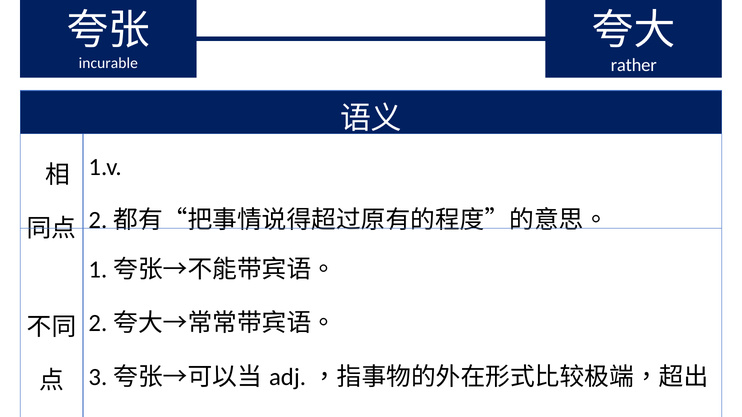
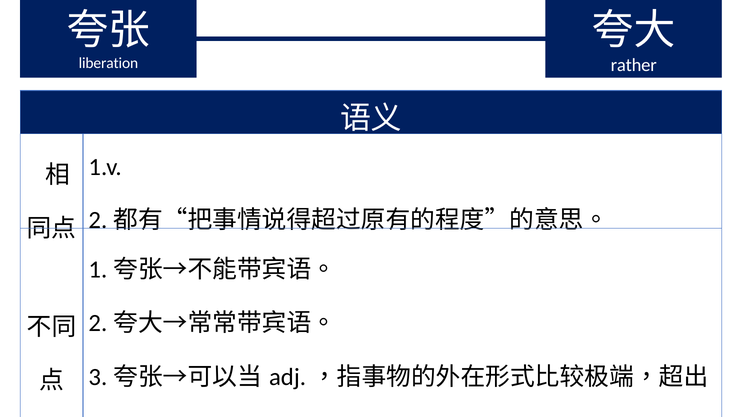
incurable: incurable -> liberation (108, 63)
